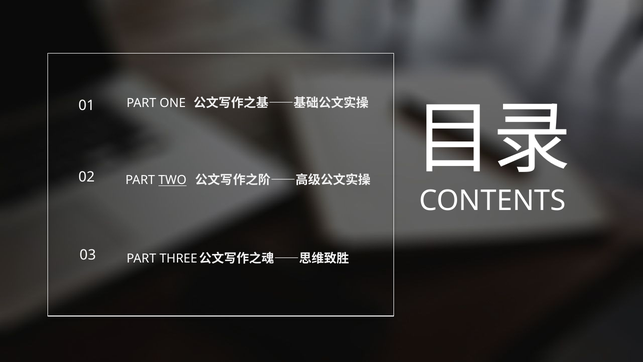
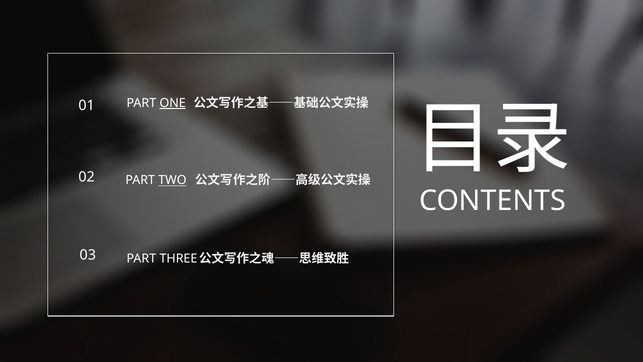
ONE underline: none -> present (173, 103)
